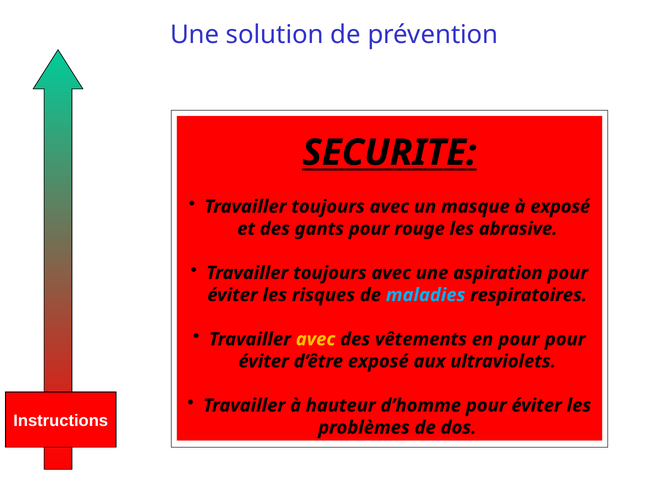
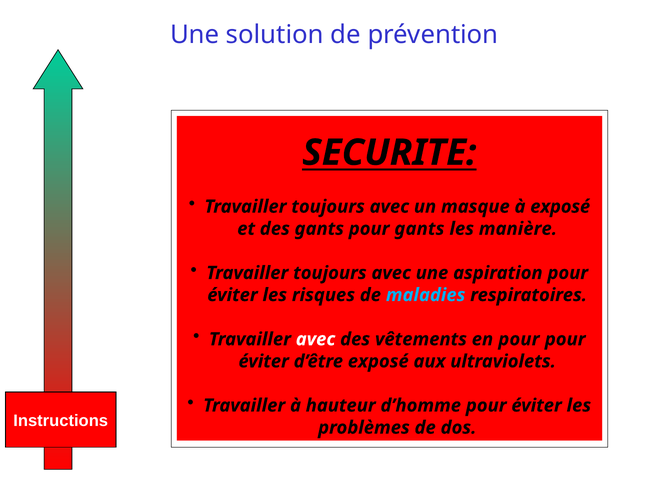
pour rouge: rouge -> gants (419, 229)
abrasive: abrasive -> manière (518, 229)
avec colour: yellow -> white (316, 339)
